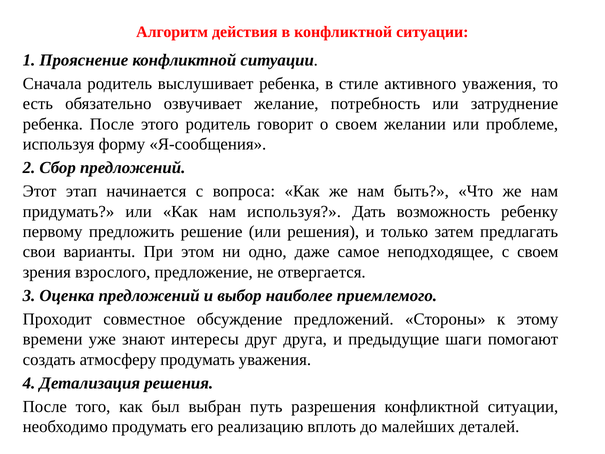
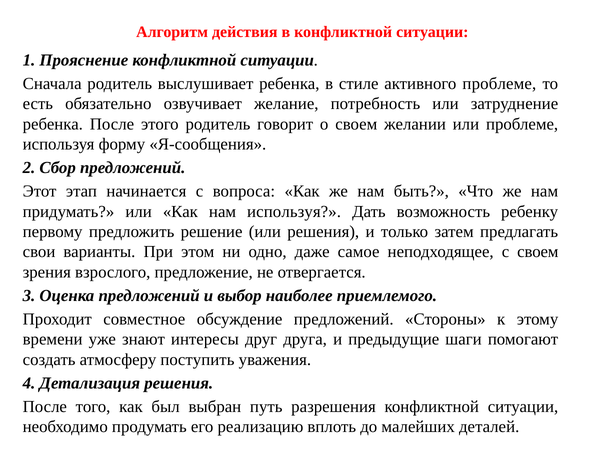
активного уважения: уважения -> проблеме (499, 84)
атмосферу продумать: продумать -> поступить (197, 359)
